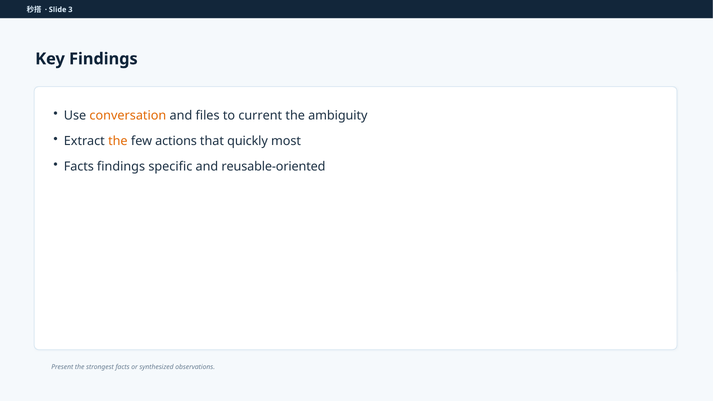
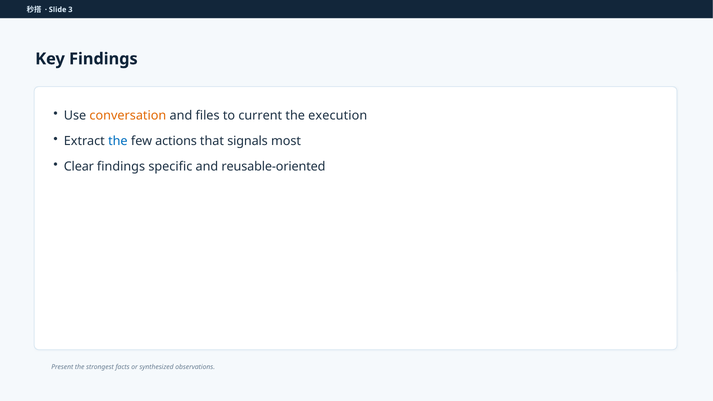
ambiguity: ambiguity -> execution (338, 115)
the colour: orange -> blue (118, 141)
quickly: quickly -> signals (248, 141)
Facts: Facts -> Clear (79, 167)
